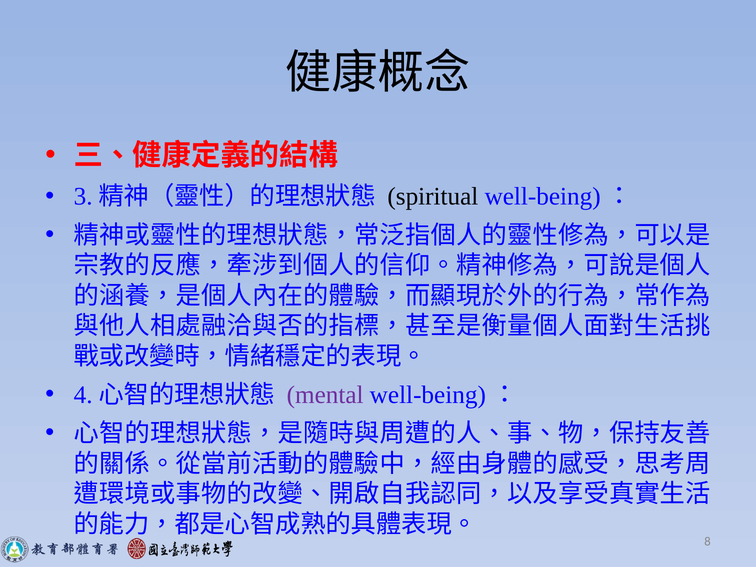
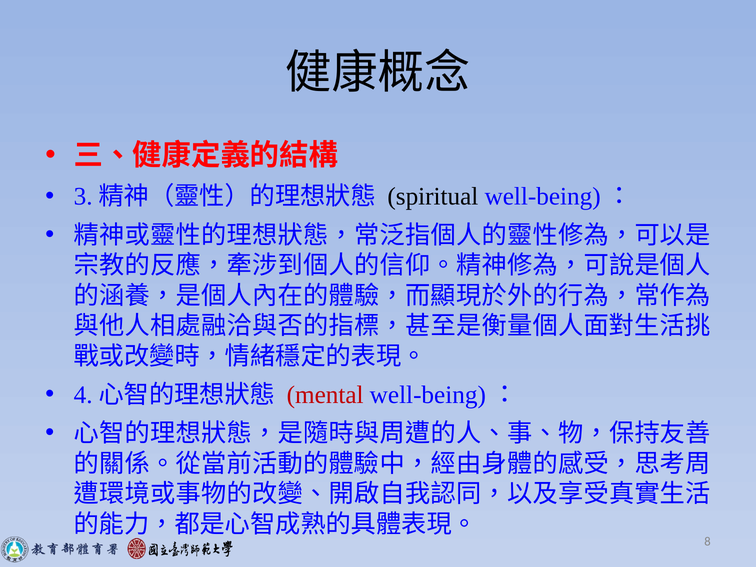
mental colour: purple -> red (325, 395)
